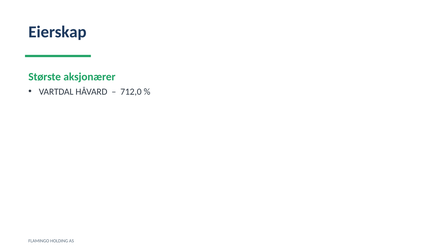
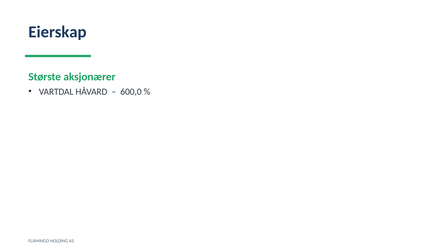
712,0: 712,0 -> 600,0 (131, 92)
